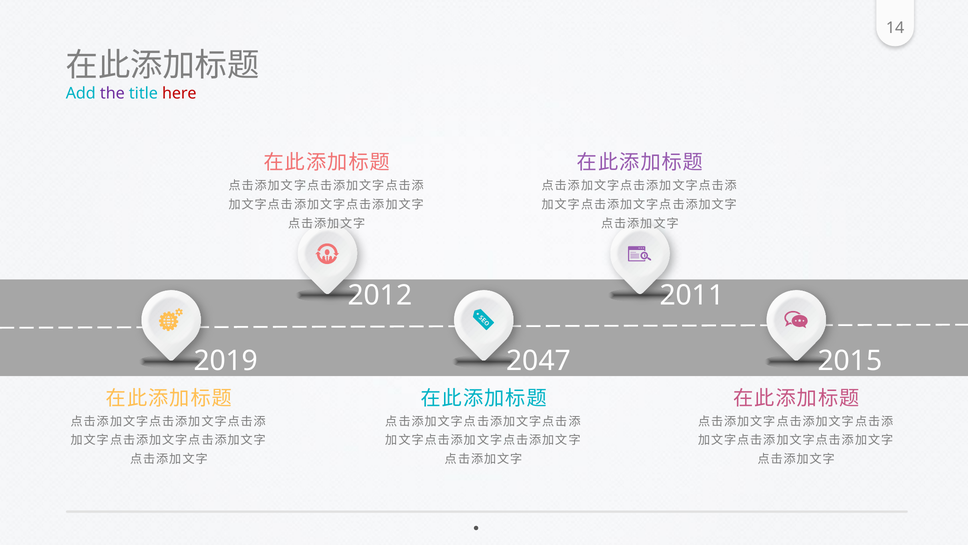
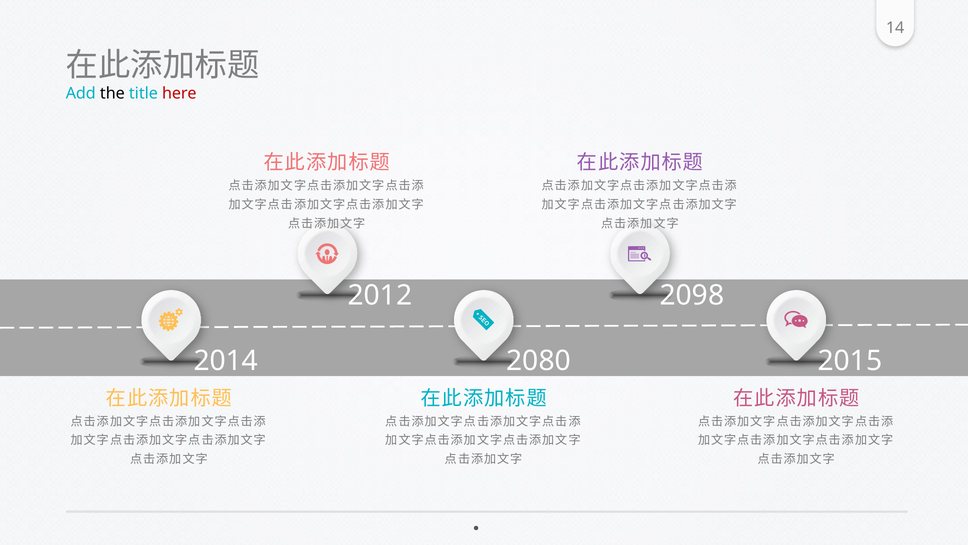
the colour: purple -> black (112, 93)
2011: 2011 -> 2098 (692, 295)
2019: 2019 -> 2014 (226, 360)
2047: 2047 -> 2080 (539, 360)
